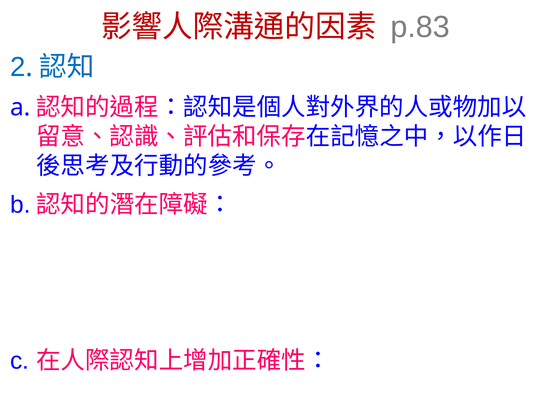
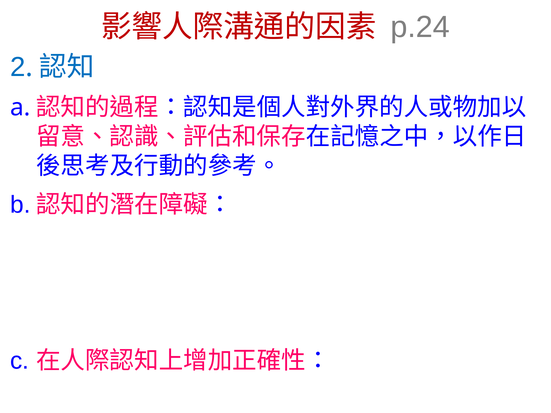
p.83: p.83 -> p.24 (420, 27)
